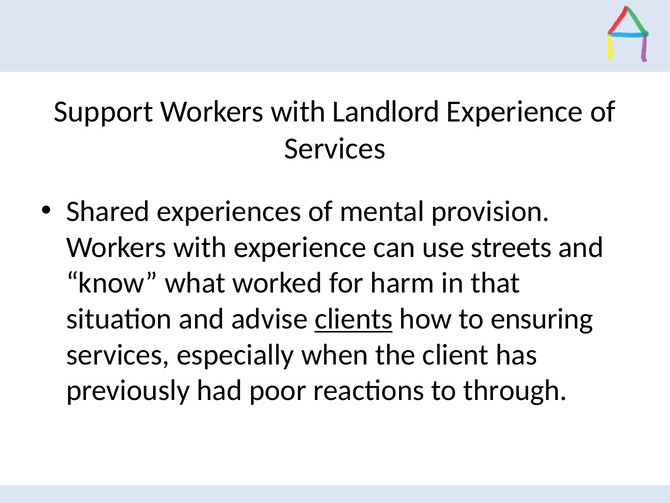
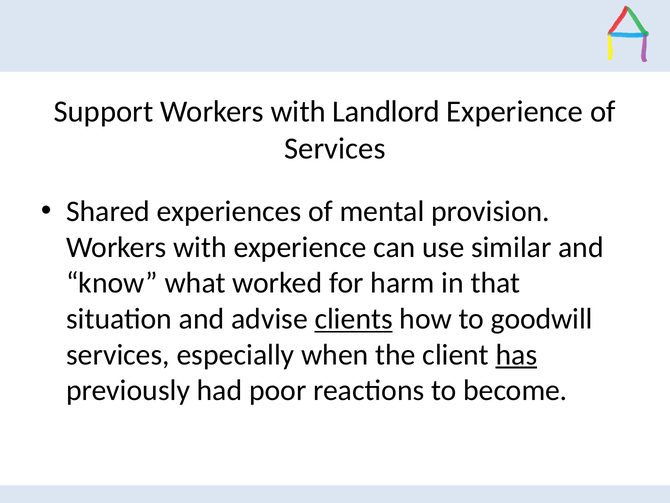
streets: streets -> similar (511, 247)
ensuring: ensuring -> goodwill (542, 319)
has underline: none -> present (516, 354)
through: through -> become (515, 390)
